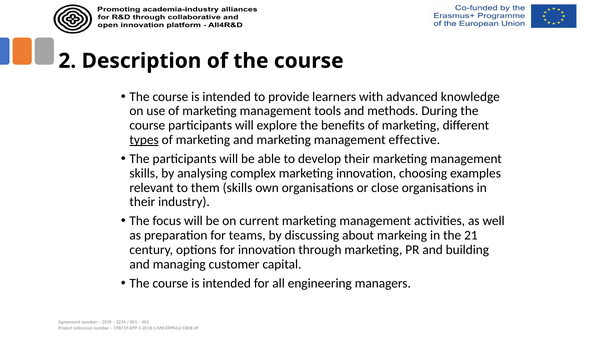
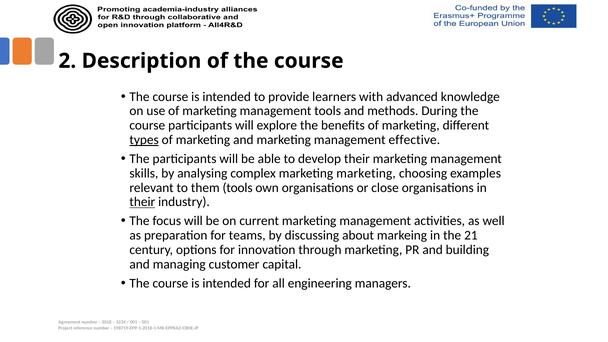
marketing innovation: innovation -> marketing (366, 173)
them skills: skills -> tools (238, 188)
their underline: none -> present (142, 202)
